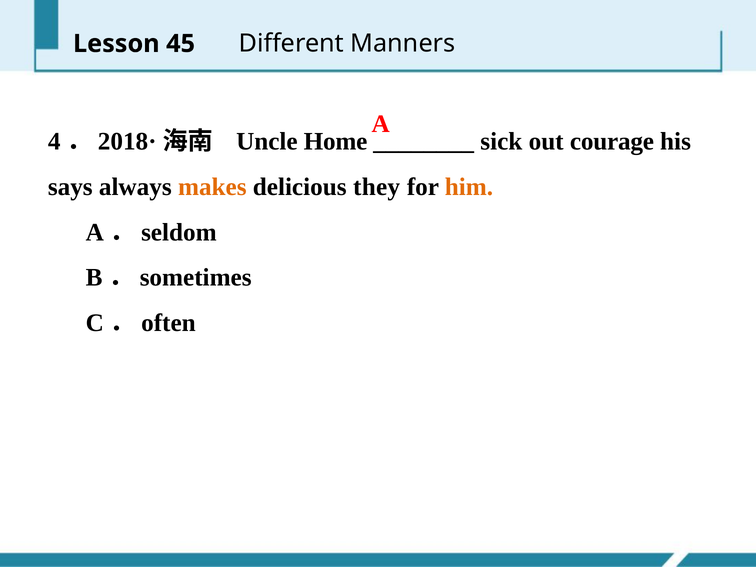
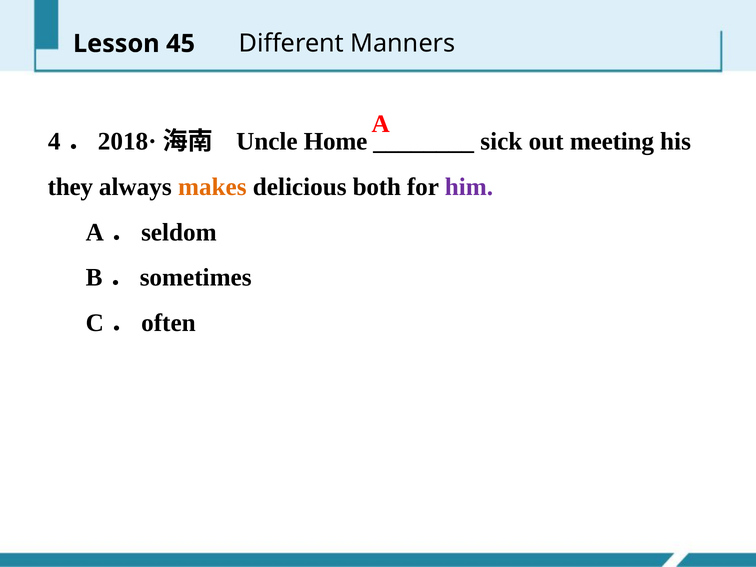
courage: courage -> meeting (612, 142)
says: says -> they (70, 187)
they: they -> both (377, 187)
him colour: orange -> purple (469, 187)
